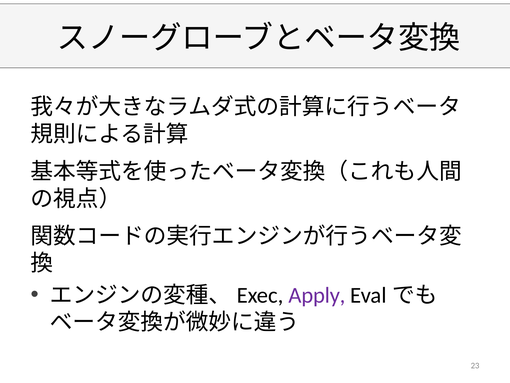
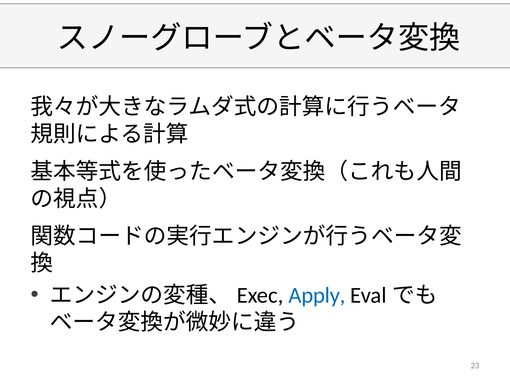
Apply colour: purple -> blue (317, 295)
